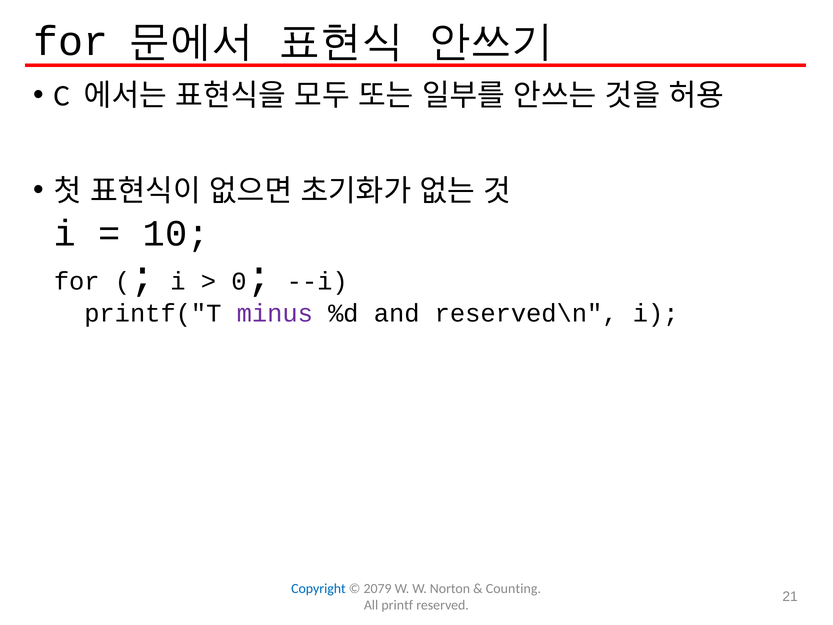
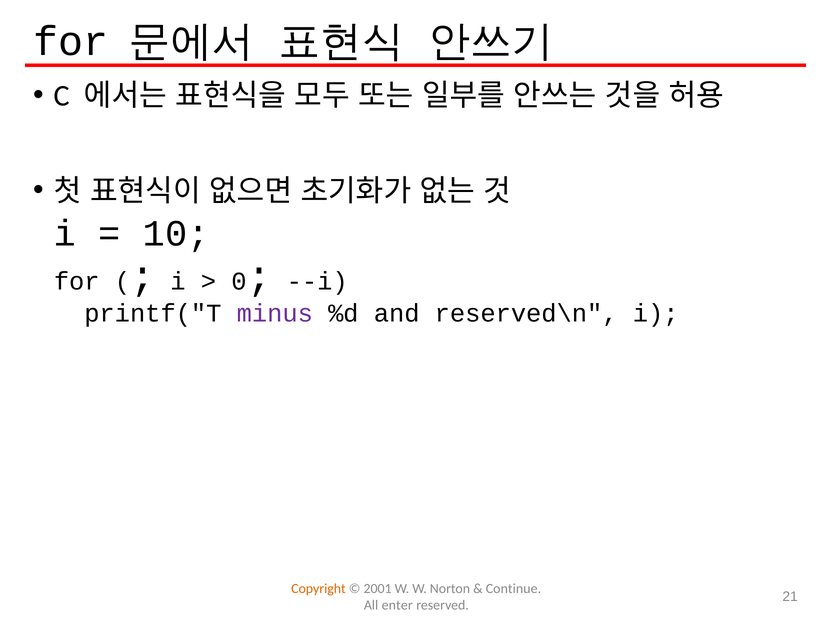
Copyright colour: blue -> orange (318, 588)
2079: 2079 -> 2001 (378, 588)
Counting: Counting -> Continue (513, 588)
printf: printf -> enter (397, 605)
